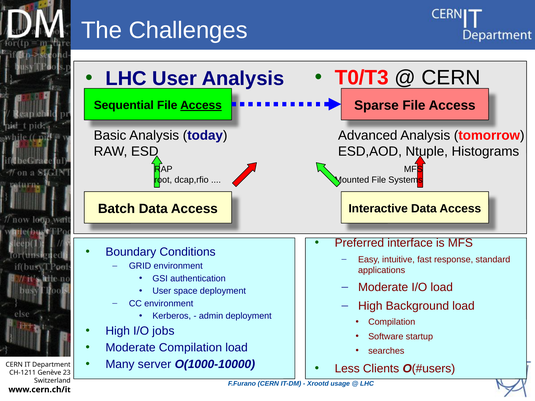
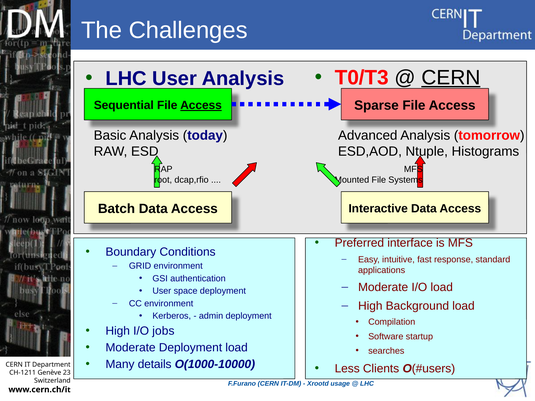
CERN underline: none -> present (451, 78)
Moderate Compilation: Compilation -> Deployment (190, 348)
server: server -> details (155, 364)
